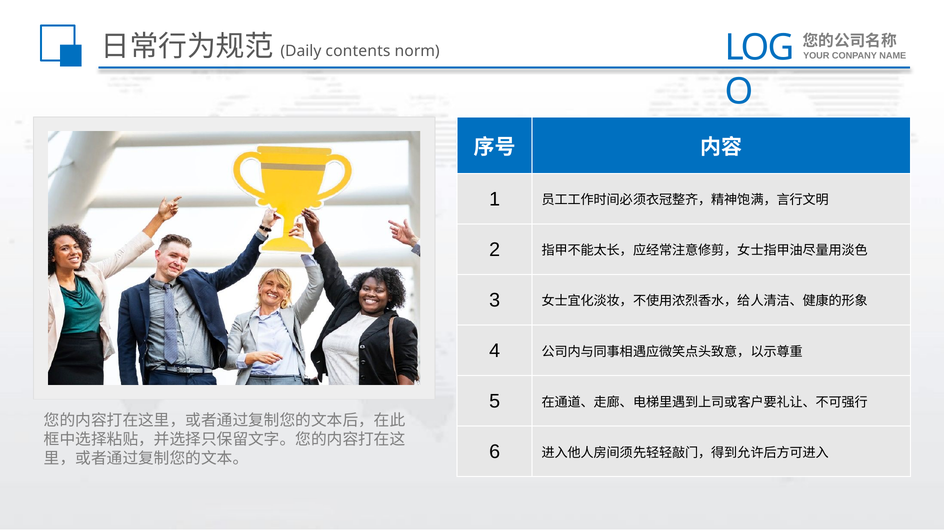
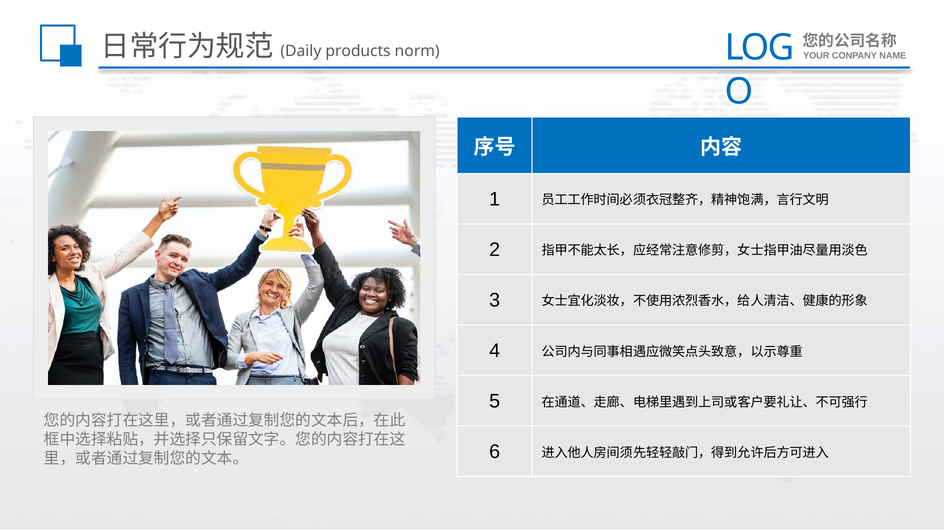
contents: contents -> products (358, 51)
